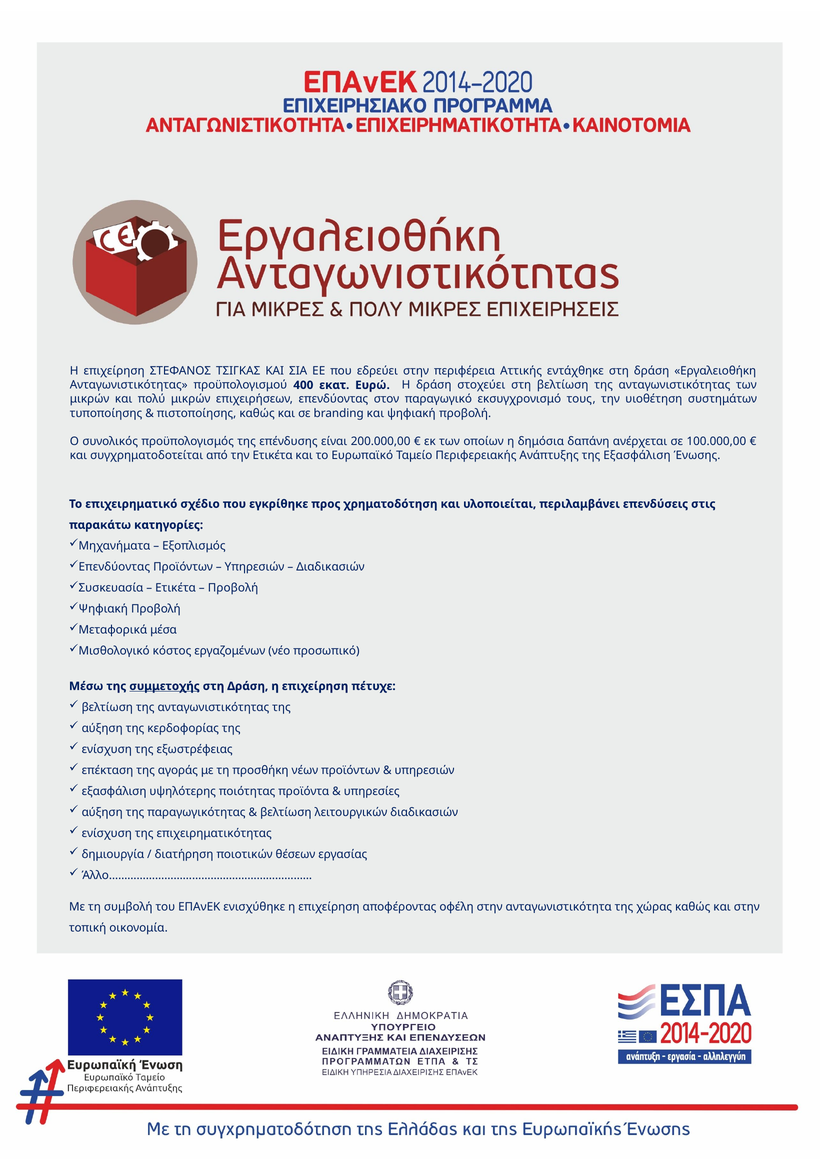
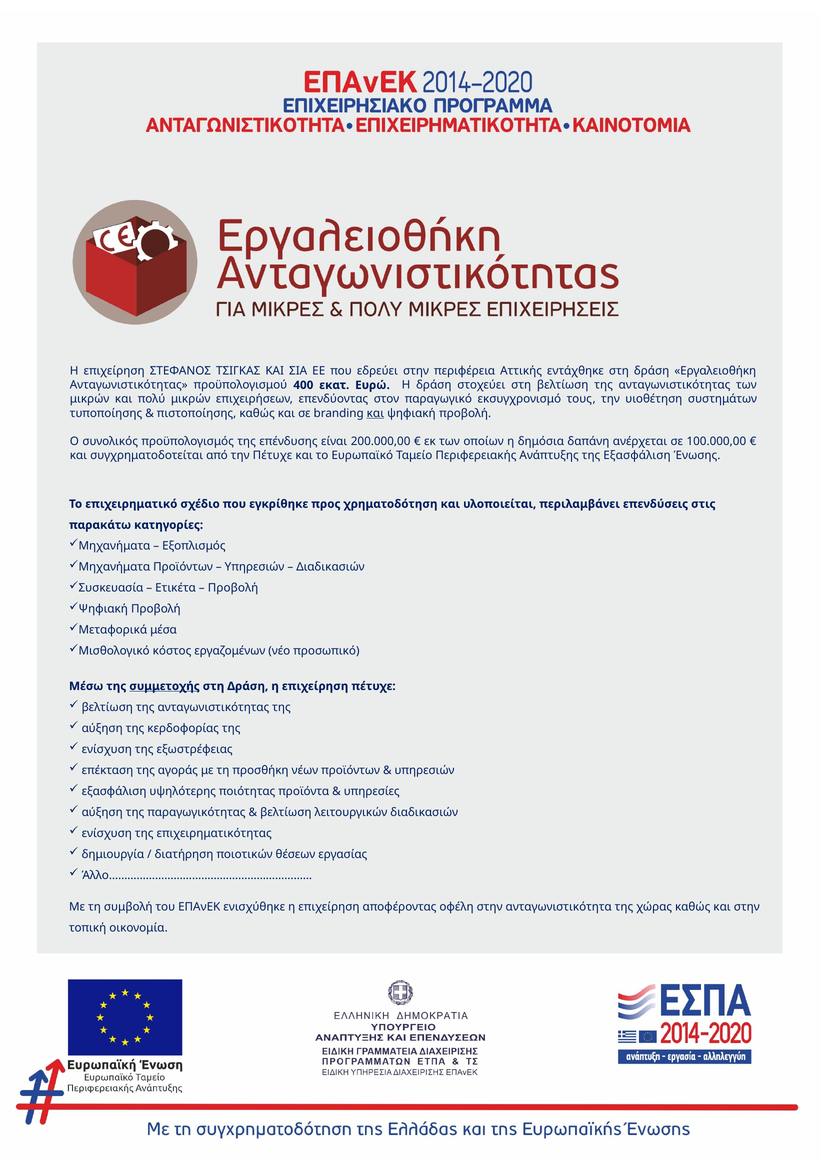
και underline: none -> present (375, 413)
την Ετικέτα: Ετικέτα -> Πέτυχε (273, 455)
Επενδύοντας: Επενδύοντας -> Μηχανήματα (114, 567)
